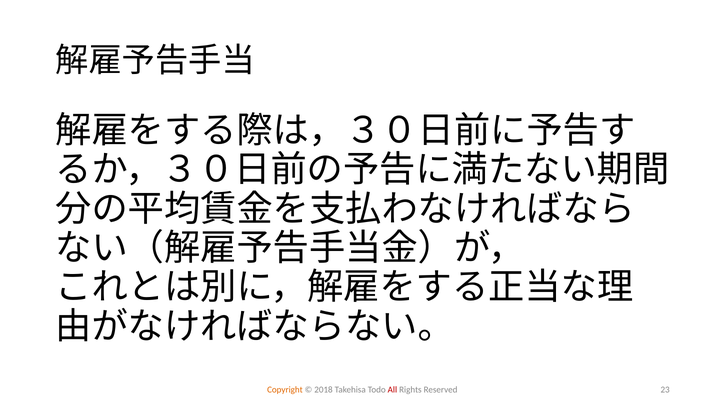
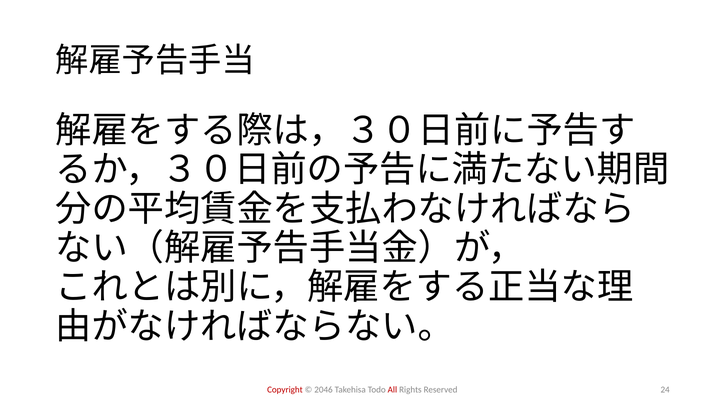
Copyright colour: orange -> red (285, 389)
2018: 2018 -> 2046 (324, 389)
23: 23 -> 24 (665, 389)
